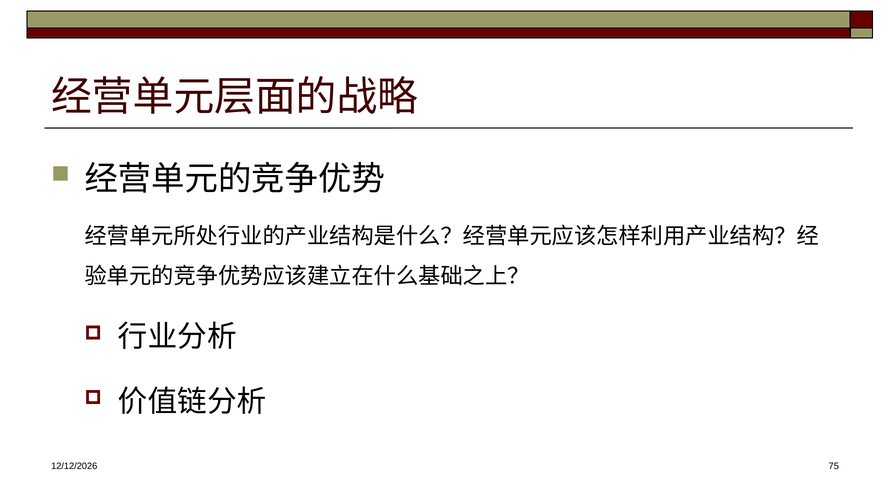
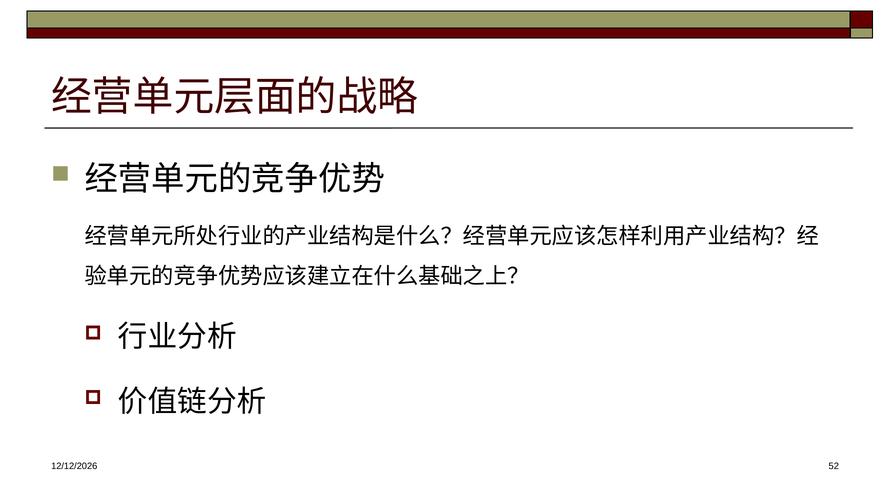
75: 75 -> 52 (834, 466)
